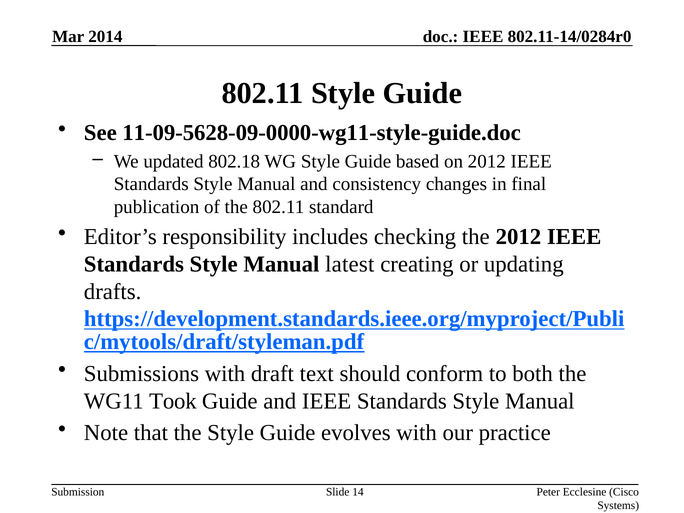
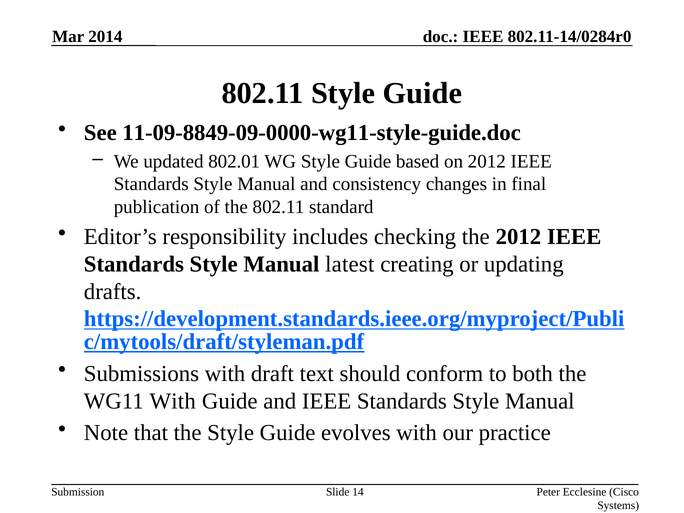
11-09-5628-09-0000-wg11-style-guide.doc: 11-09-5628-09-0000-wg11-style-guide.doc -> 11-09-8849-09-0000-wg11-style-guide.doc (322, 133)
802.18: 802.18 -> 802.01 (234, 161)
WG11 Took: Took -> With (173, 401)
